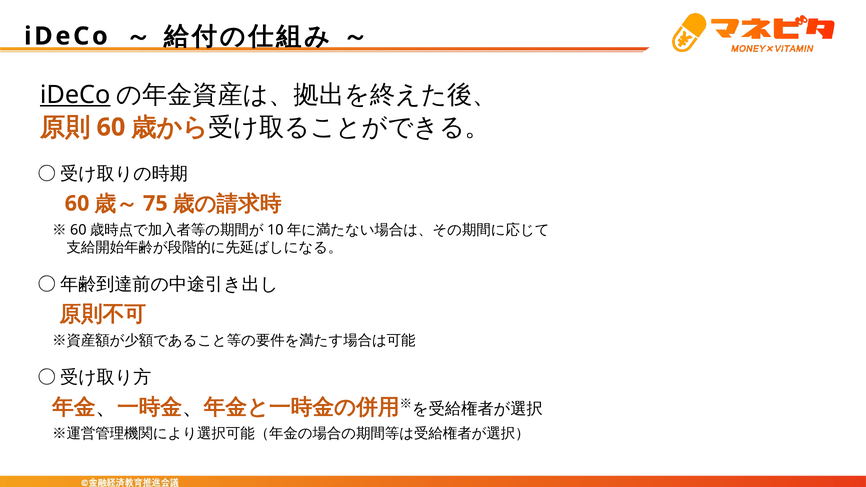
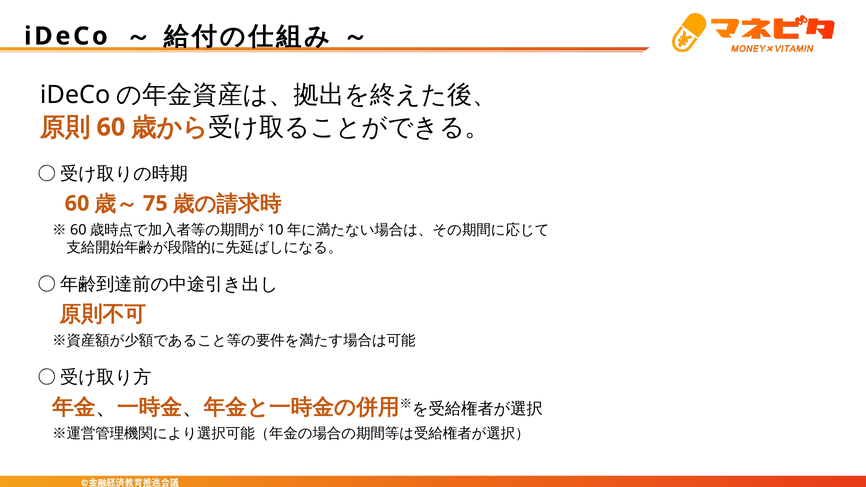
iDeCo underline: present -> none (75, 95)
